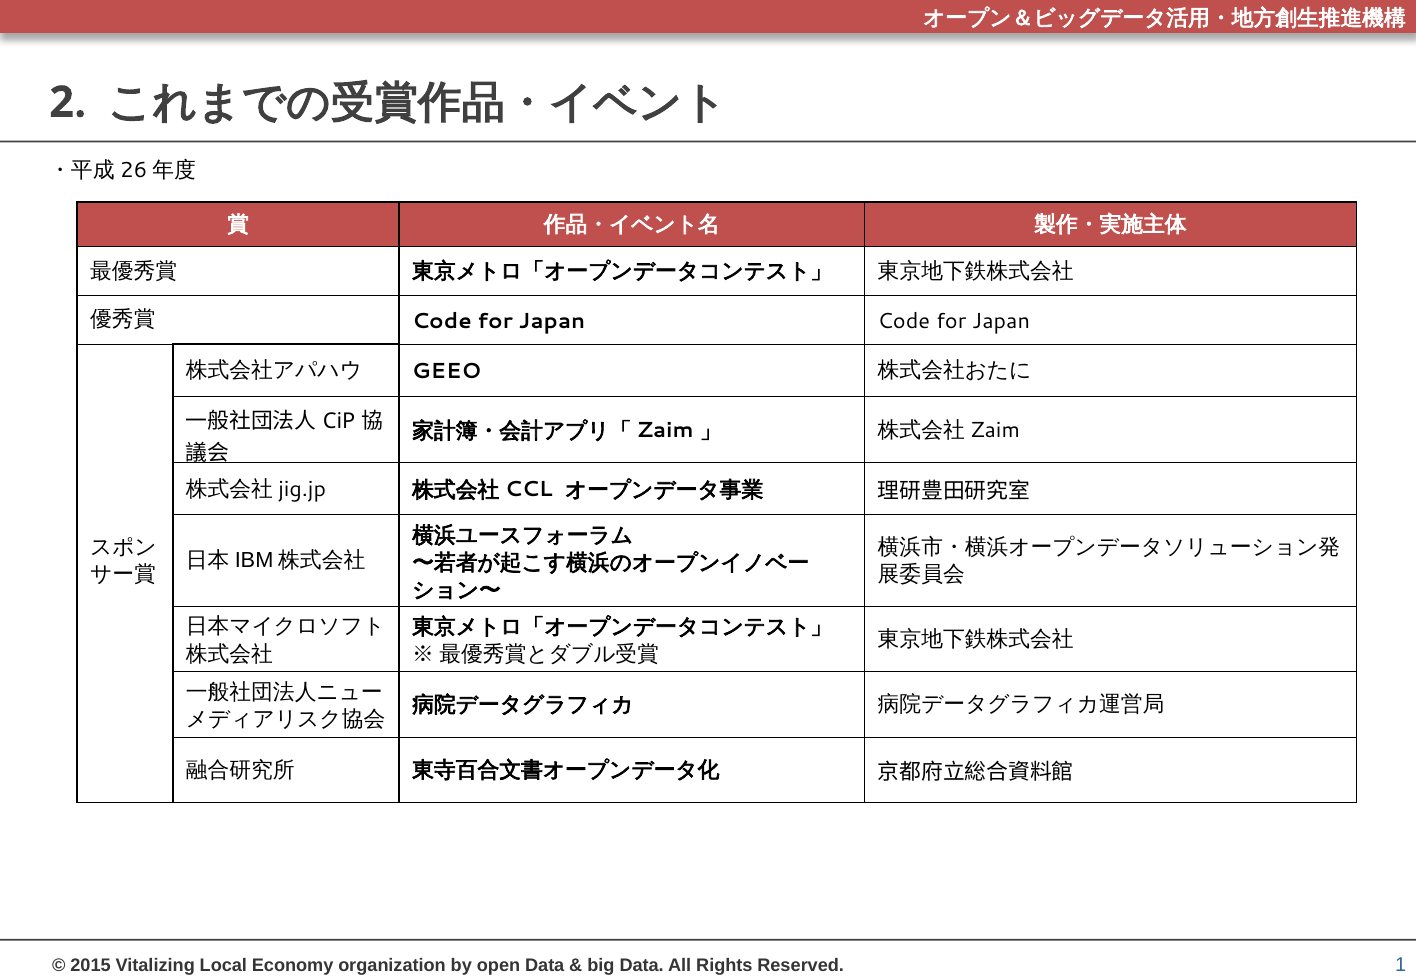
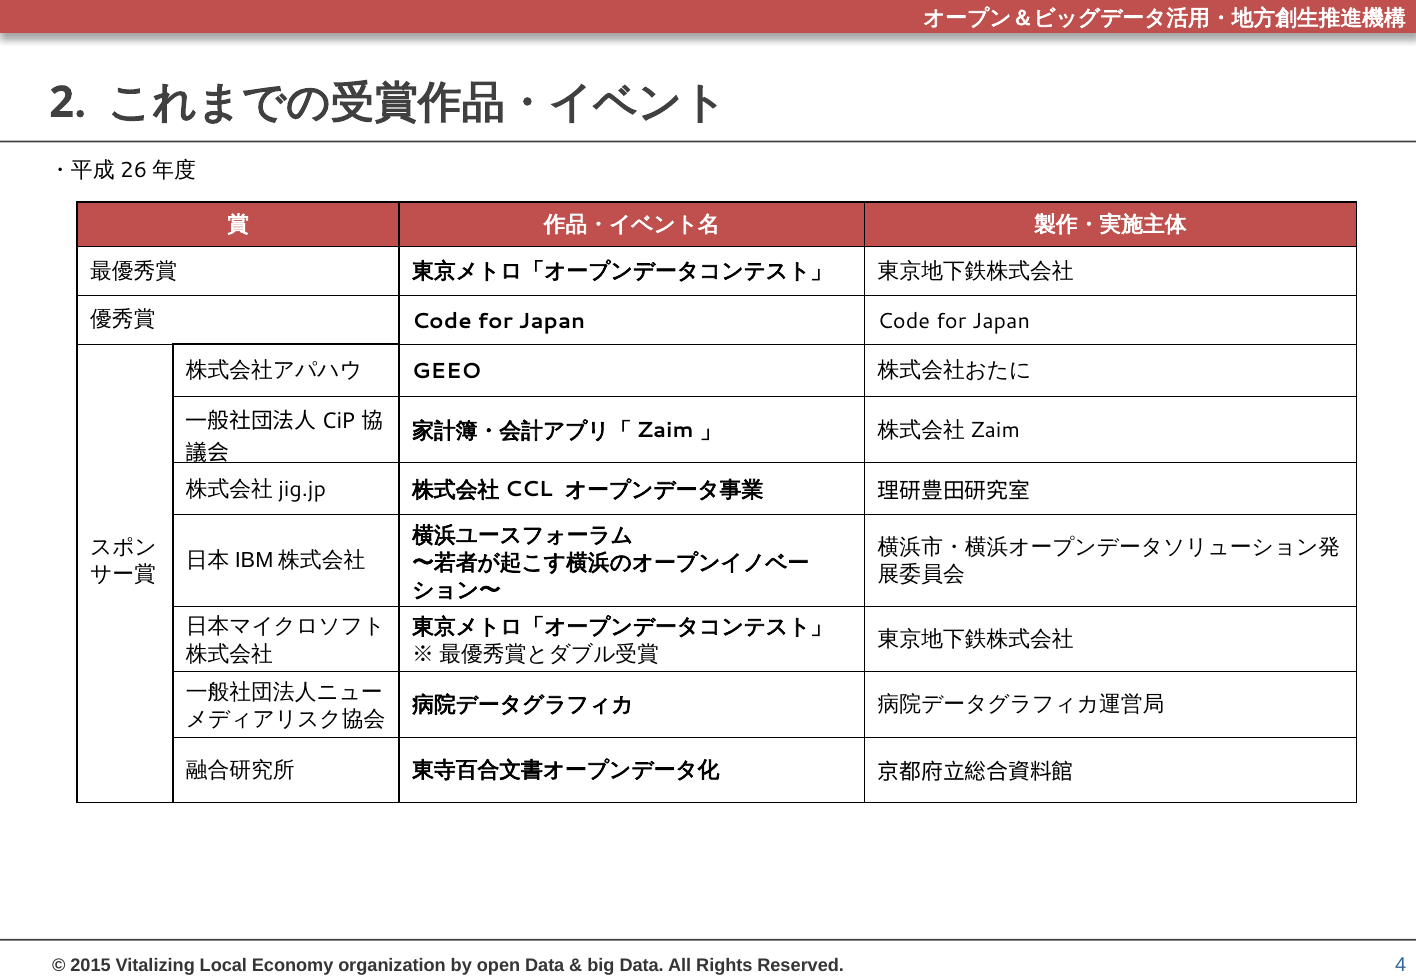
1: 1 -> 4 (1401, 965)
